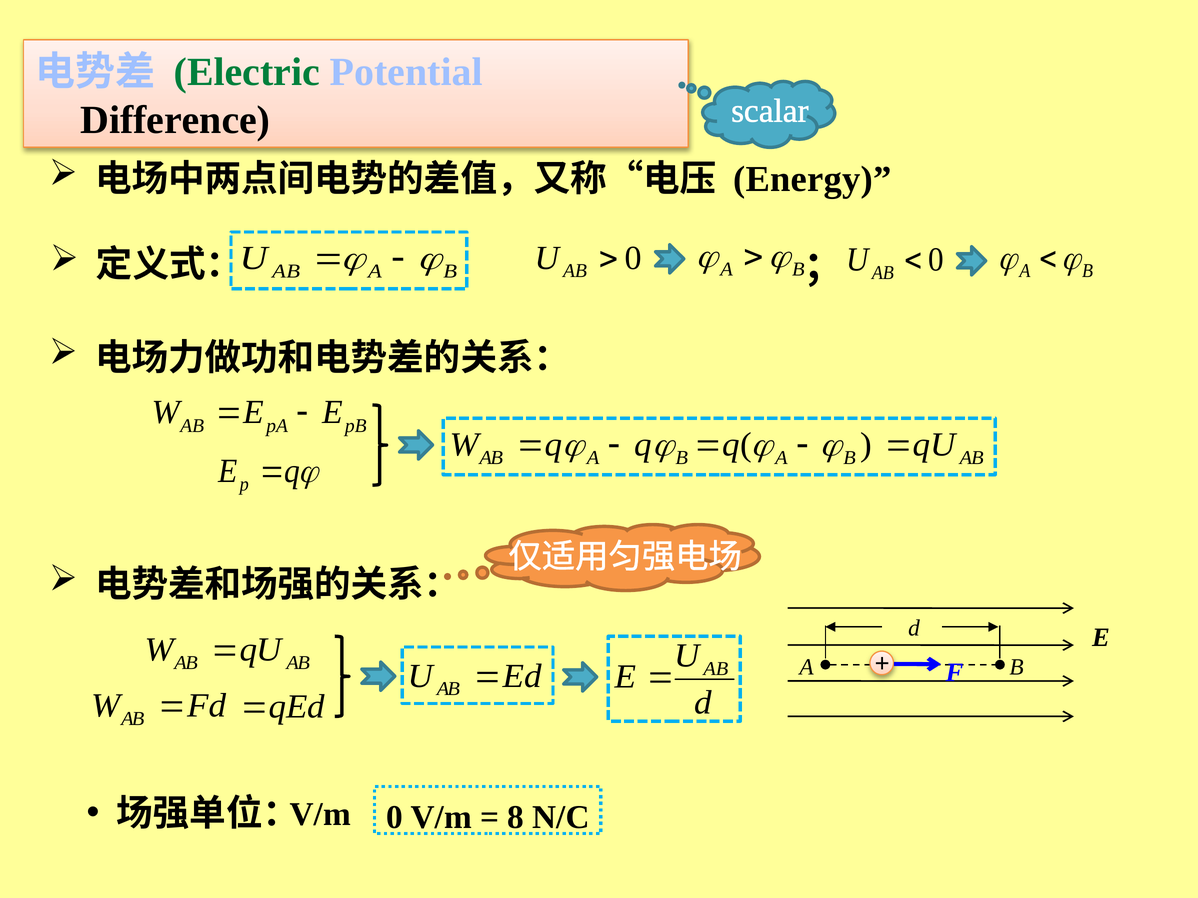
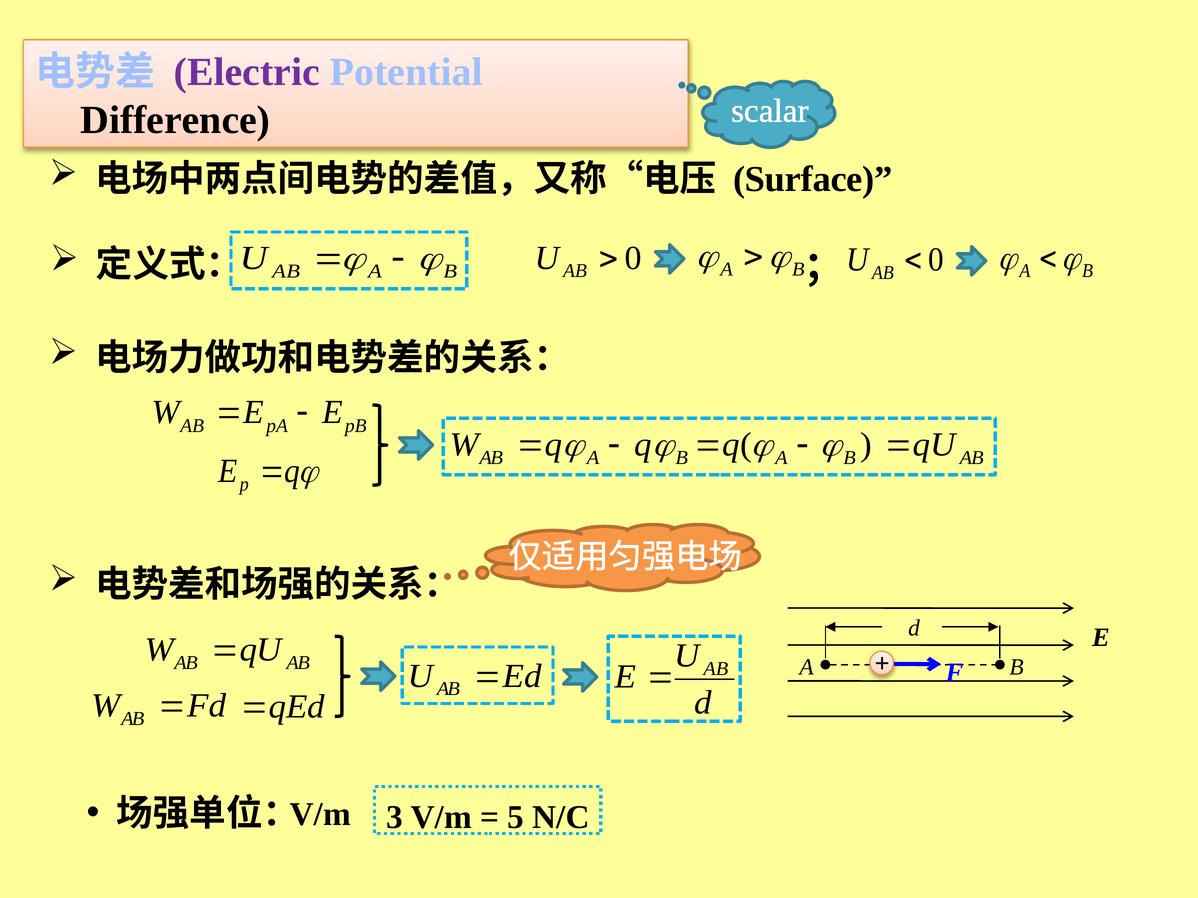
Electric colour: green -> purple (247, 72)
Energy: Energy -> Surface (813, 179)
0: 0 -> 3 (395, 818)
8: 8 -> 5 (516, 818)
